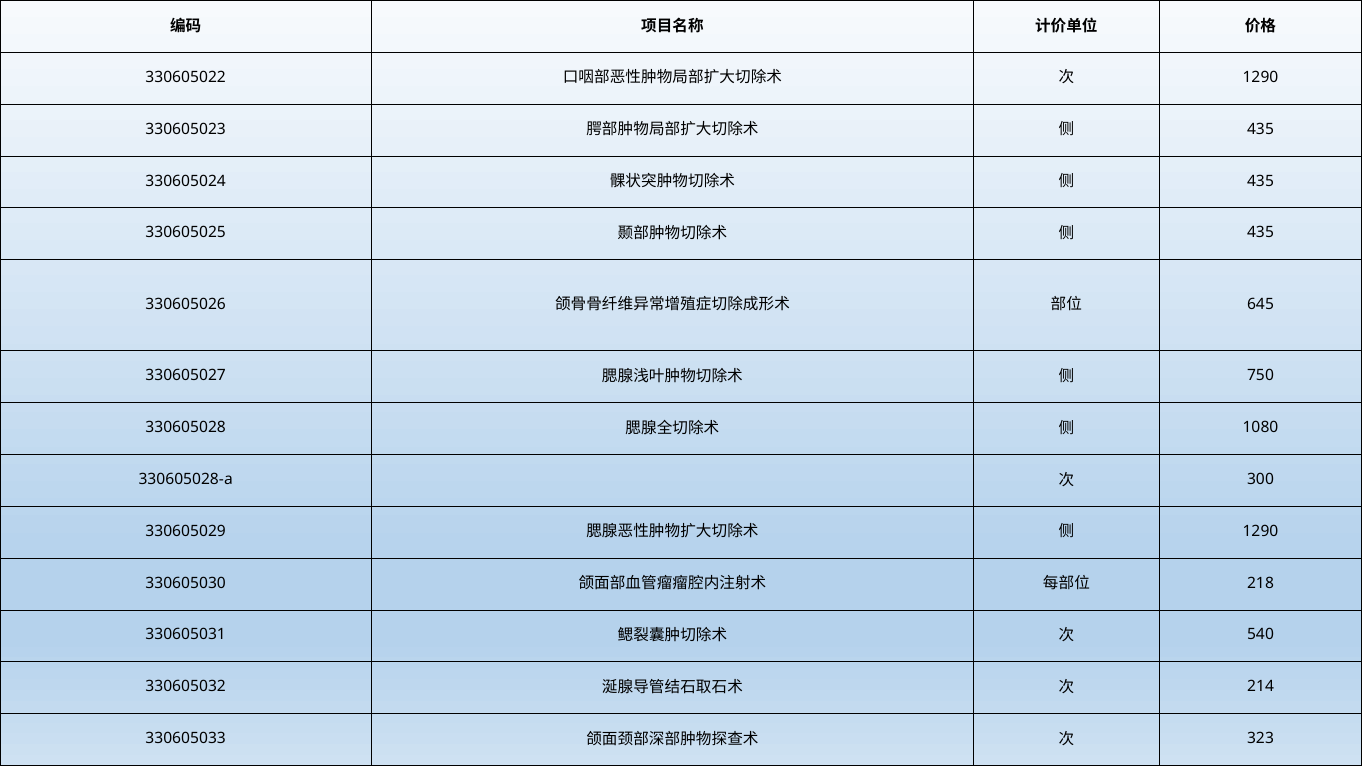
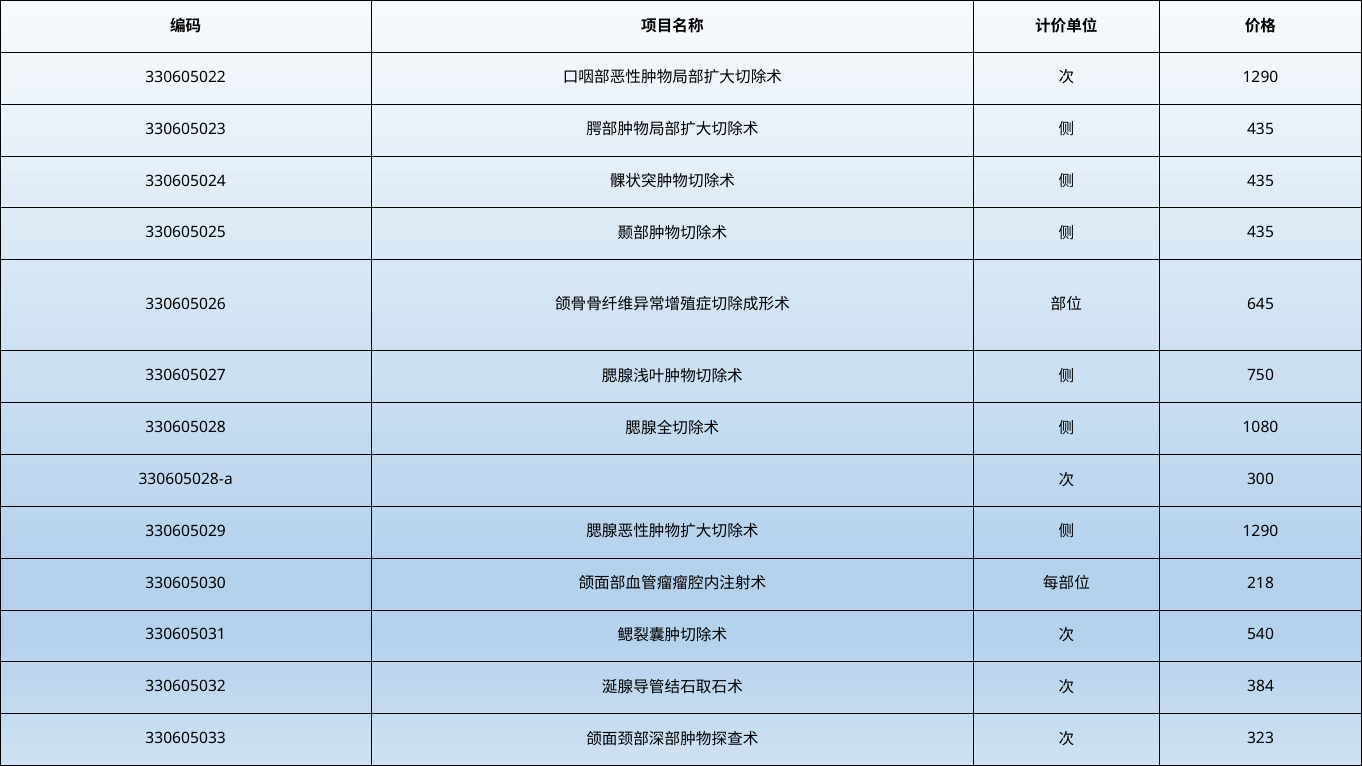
214: 214 -> 384 (1261, 687)
